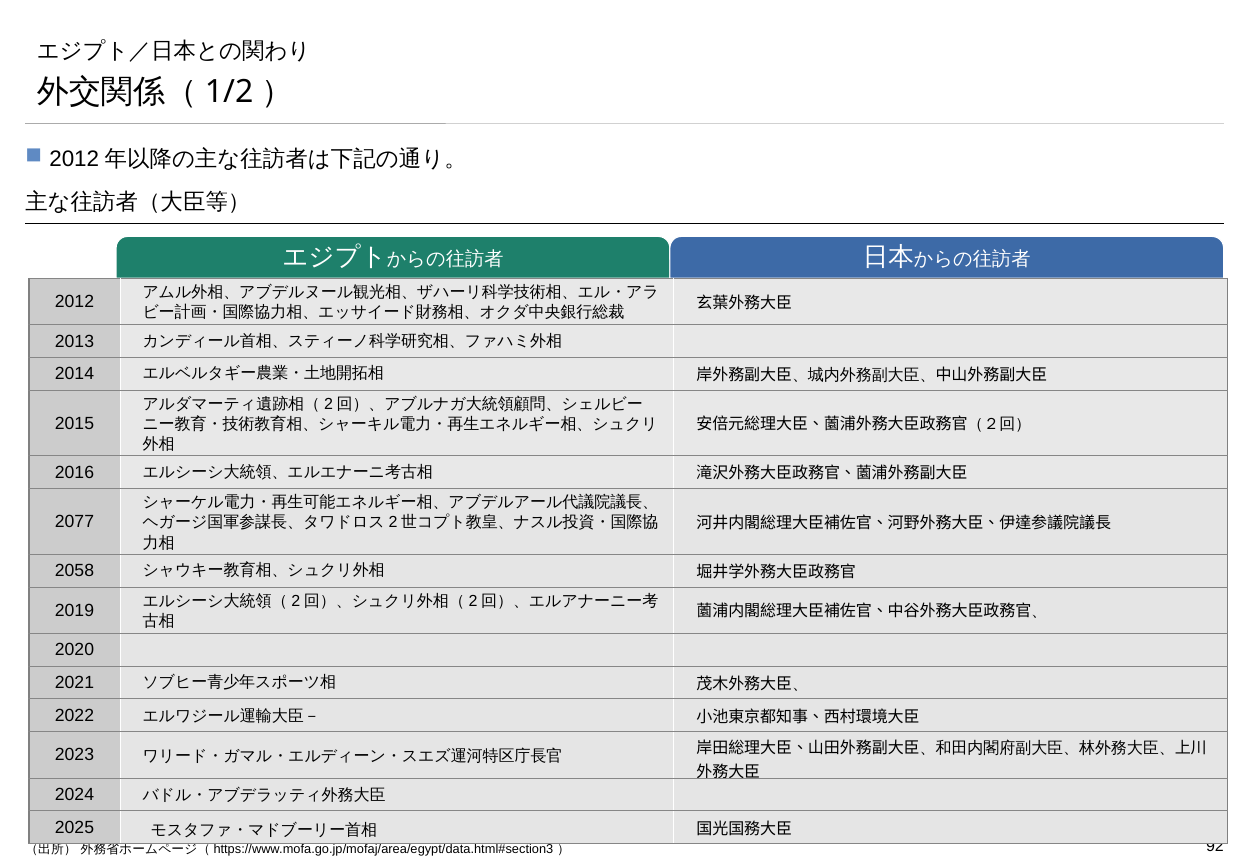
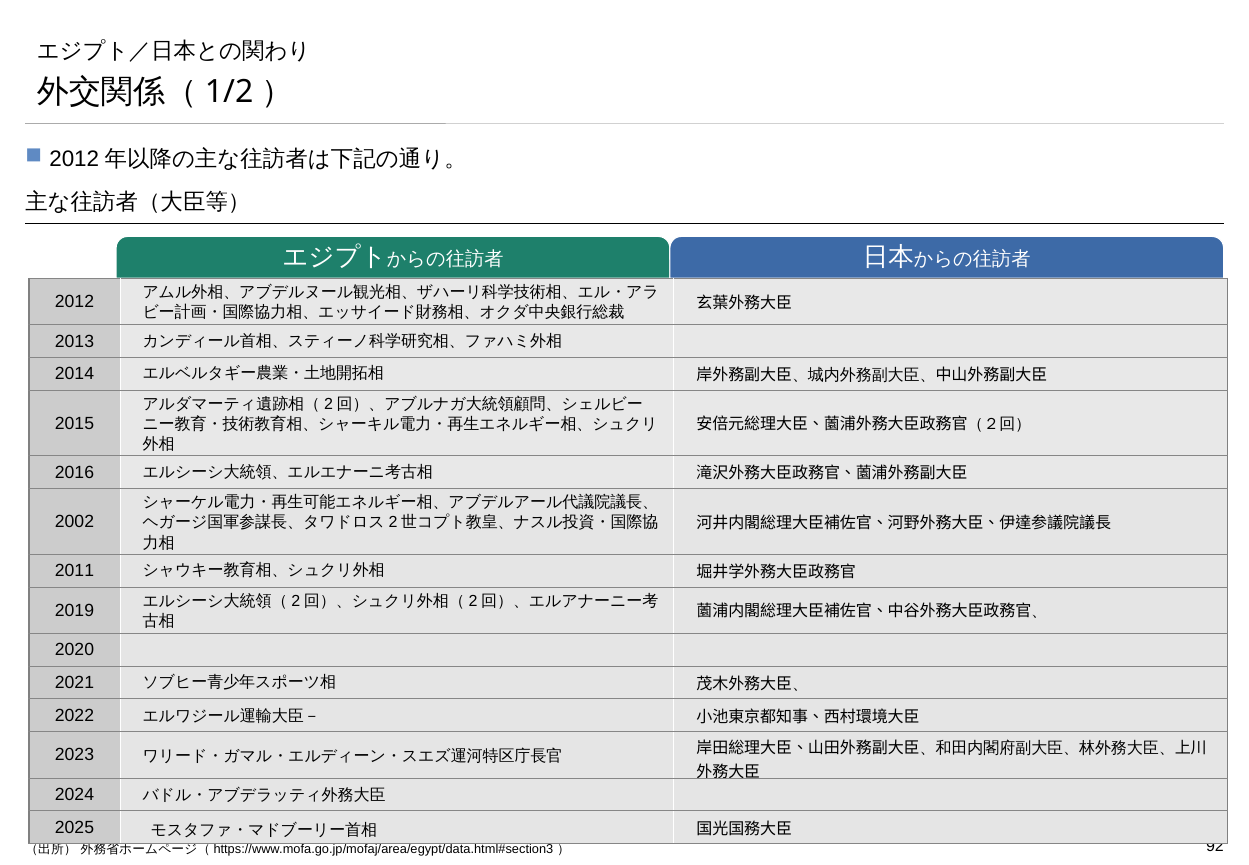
2077: 2077 -> 2002 (74, 521)
2058: 2058 -> 2011 (74, 571)
